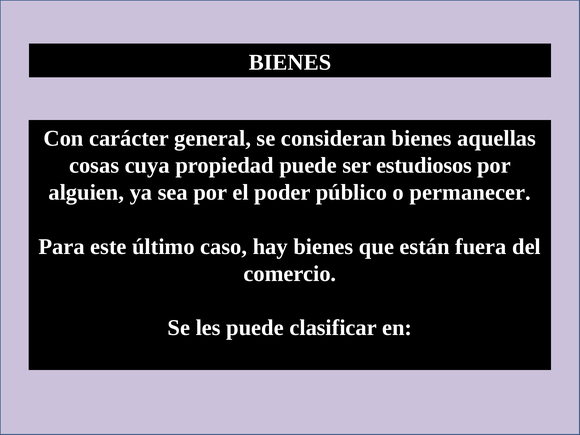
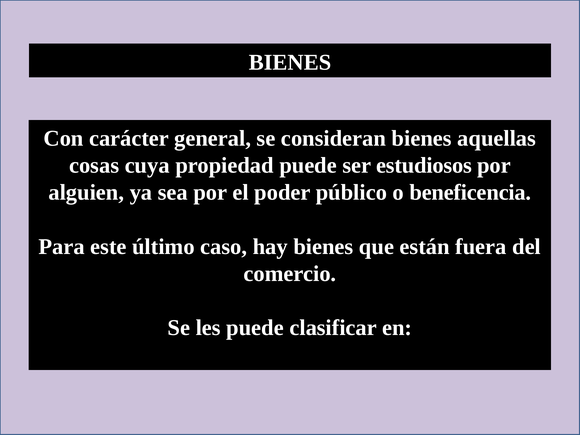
permanecer: permanecer -> beneficencia (470, 192)
